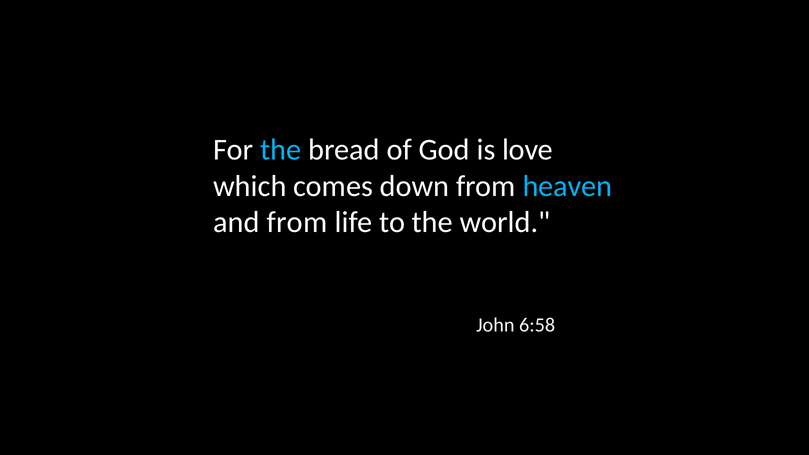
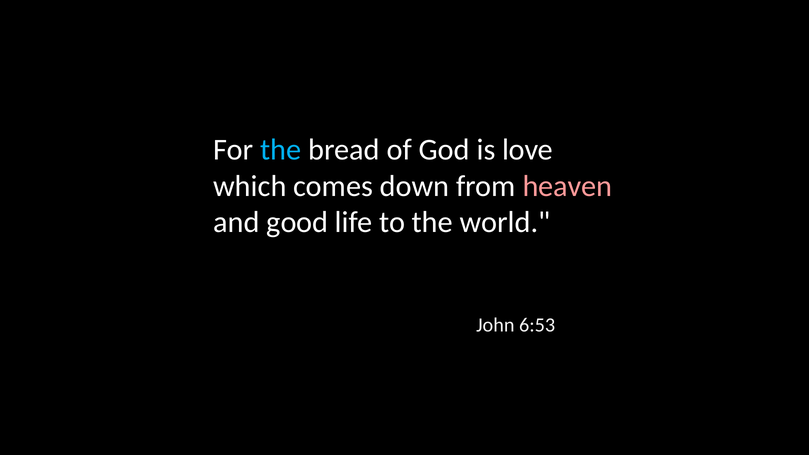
heaven colour: light blue -> pink (567, 186)
and from: from -> good (297, 223)
6:58: 6:58 -> 6:53 (537, 325)
